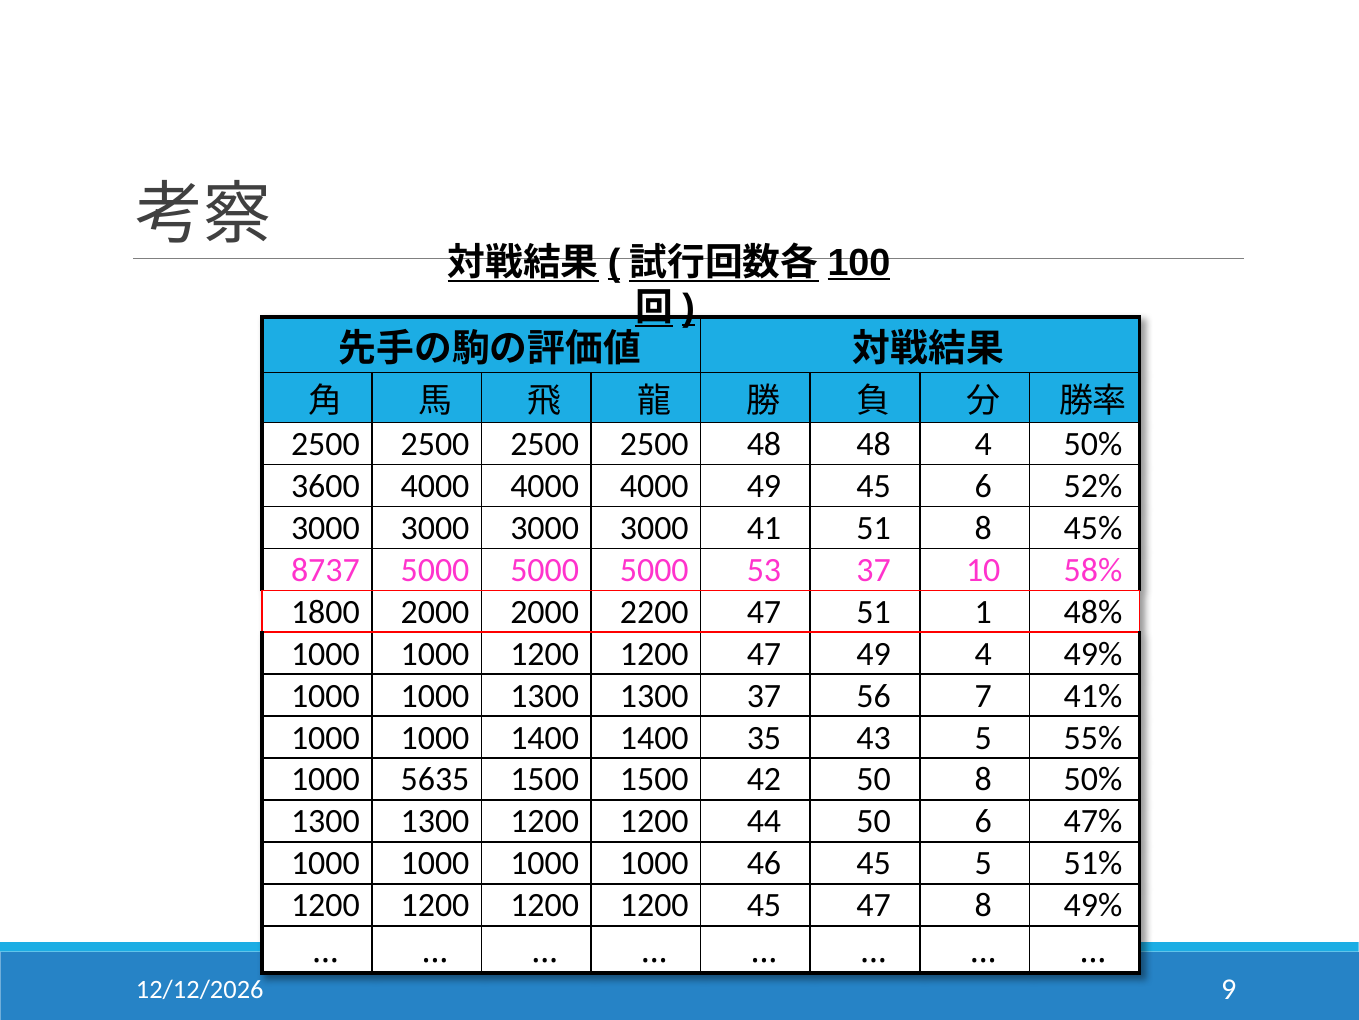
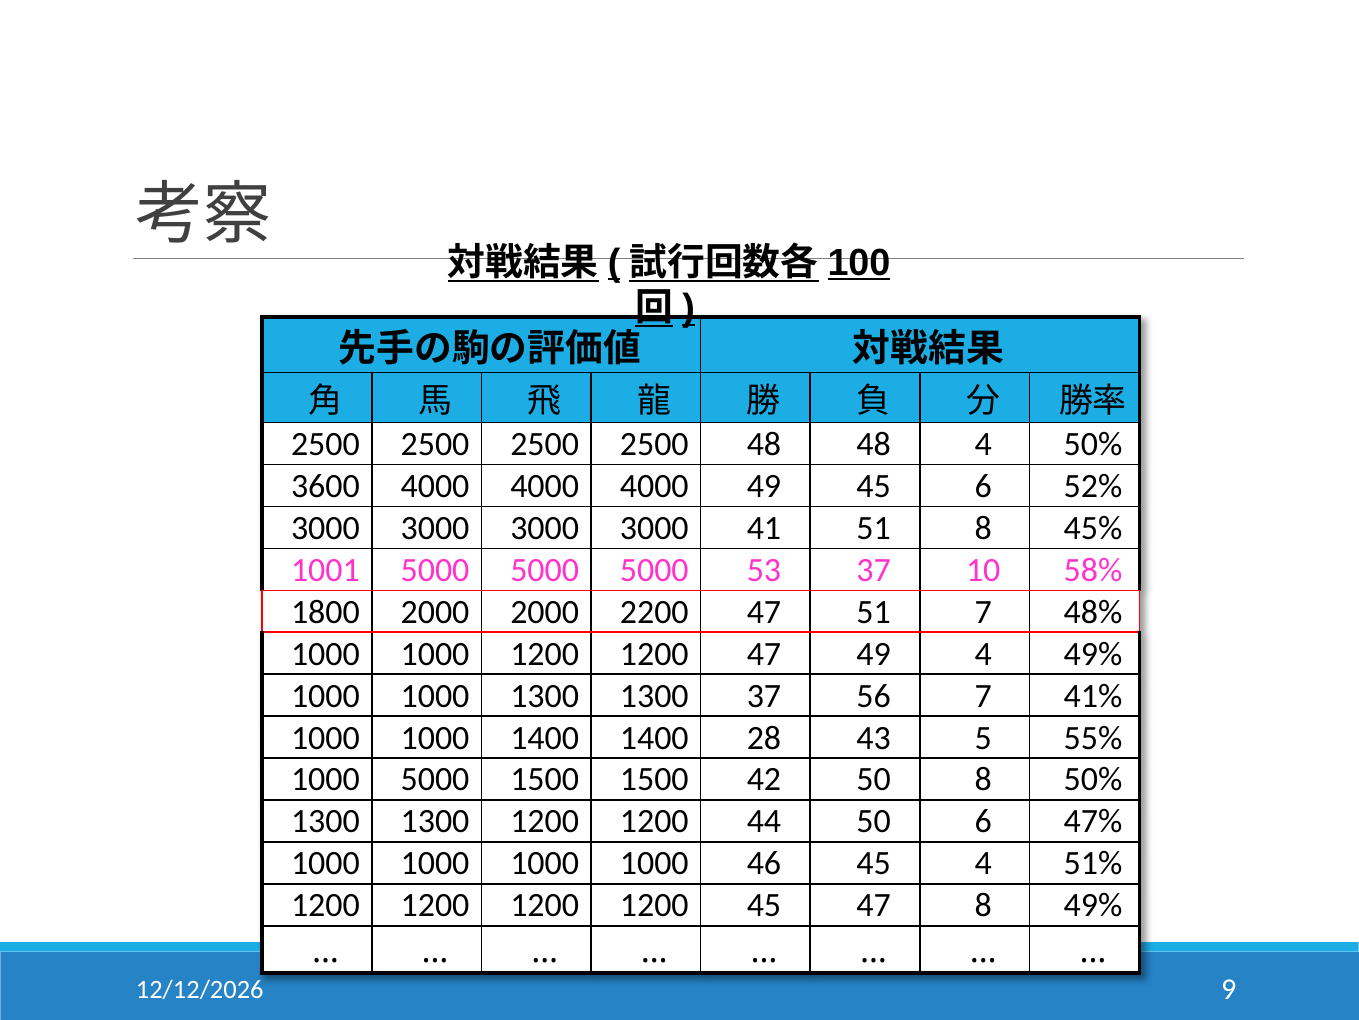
8737: 8737 -> 1001 (325, 569)
51 1: 1 -> 7 (983, 611)
35: 35 -> 28 (764, 737)
1000 5635: 5635 -> 5000 (435, 779)
45 5: 5 -> 4 (983, 863)
